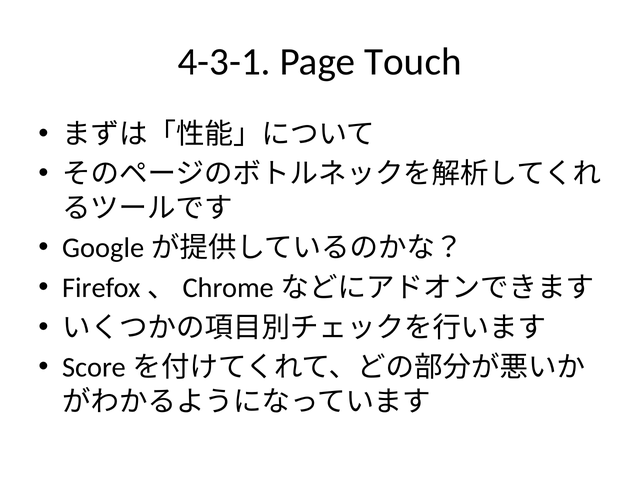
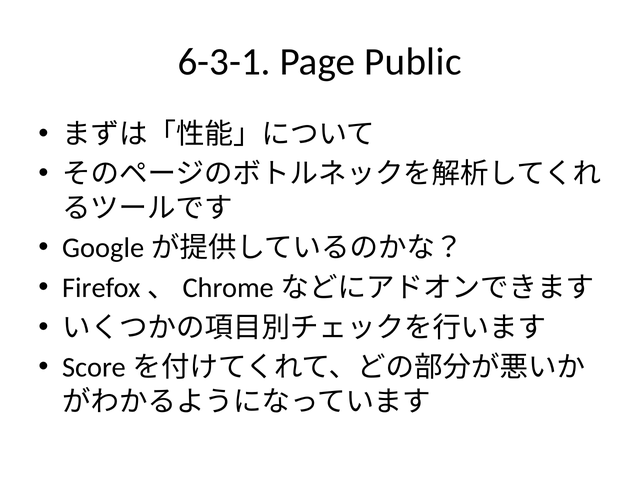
4-3-1: 4-3-1 -> 6-3-1 (224, 62)
Touch: Touch -> Public (413, 62)
